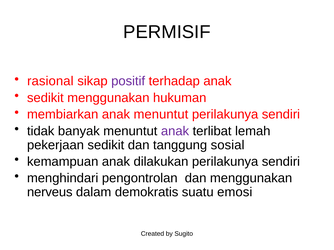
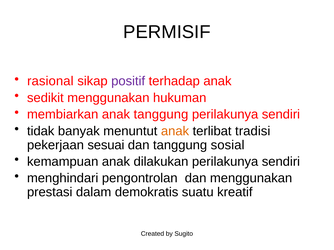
anak menuntut: menuntut -> tanggung (161, 115)
anak colour: purple -> orange (175, 131)
lemah: lemah -> tradisi (253, 131)
pekerjaan sedikit: sedikit -> sesuai (106, 145)
nerveus: nerveus -> prestasi (50, 193)
emosi: emosi -> kreatif (235, 193)
